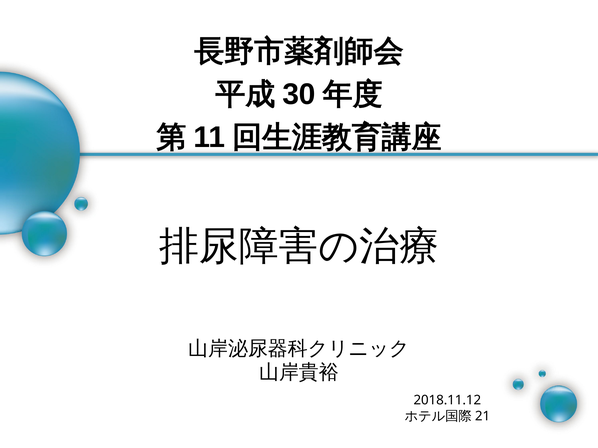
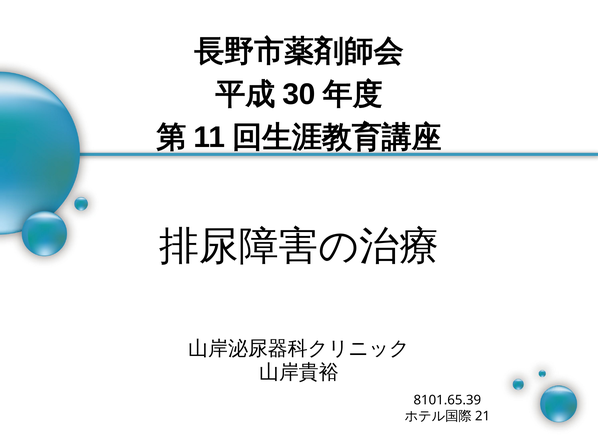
2018.11.12: 2018.11.12 -> 8101.65.39 (447, 401)
